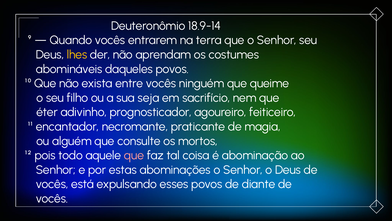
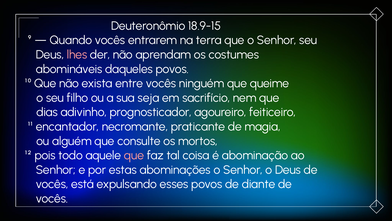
18.9-14: 18.9-14 -> 18.9-15 (205, 26)
lhes colour: yellow -> pink (77, 55)
éter: éter -> dias (47, 112)
